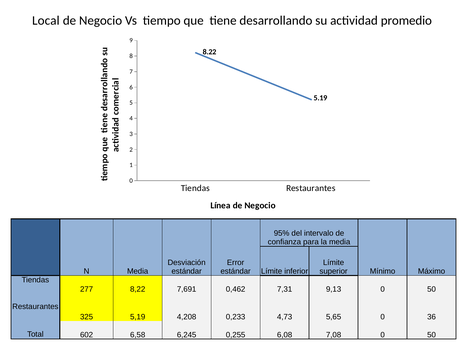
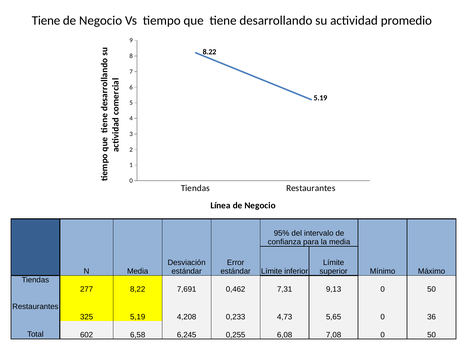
Local: Local -> Tiene (46, 20)
